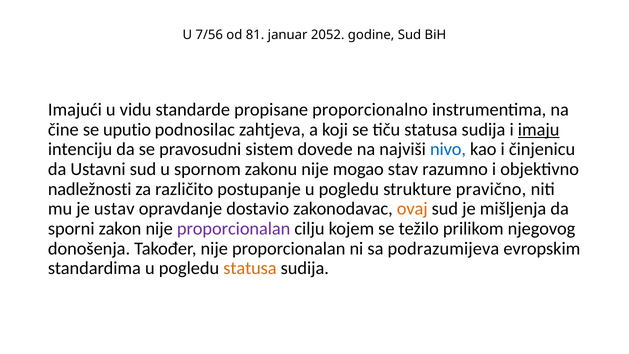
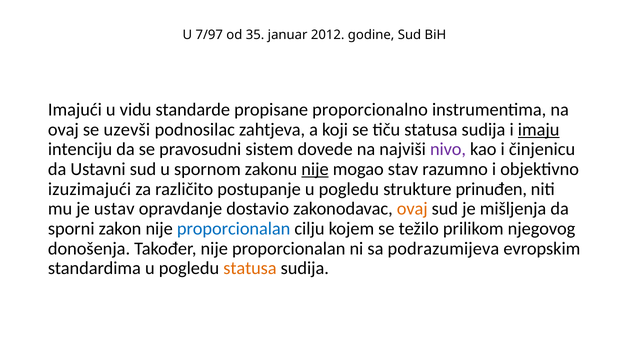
7/56: 7/56 -> 7/97 (209, 35)
81: 81 -> 35 (255, 35)
2052: 2052 -> 2012 (328, 35)
čine: čine -> ovaj (63, 130)
uputio: uputio -> uzevši (127, 130)
nivo colour: blue -> purple (448, 149)
nije underline: none -> present (315, 169)
nadležnosti: nadležnosti -> izuzimajući (90, 189)
pravično: pravično -> prinuđen (491, 189)
proporcionalan colour: purple -> blue (234, 229)
